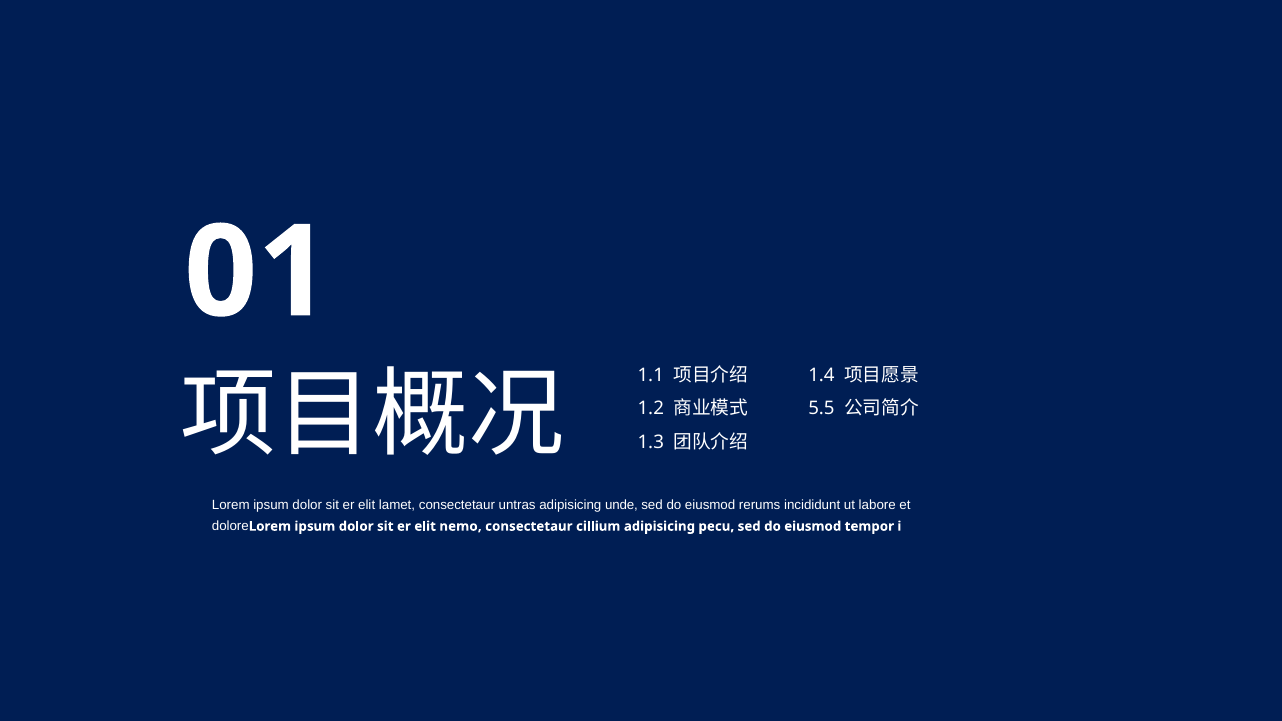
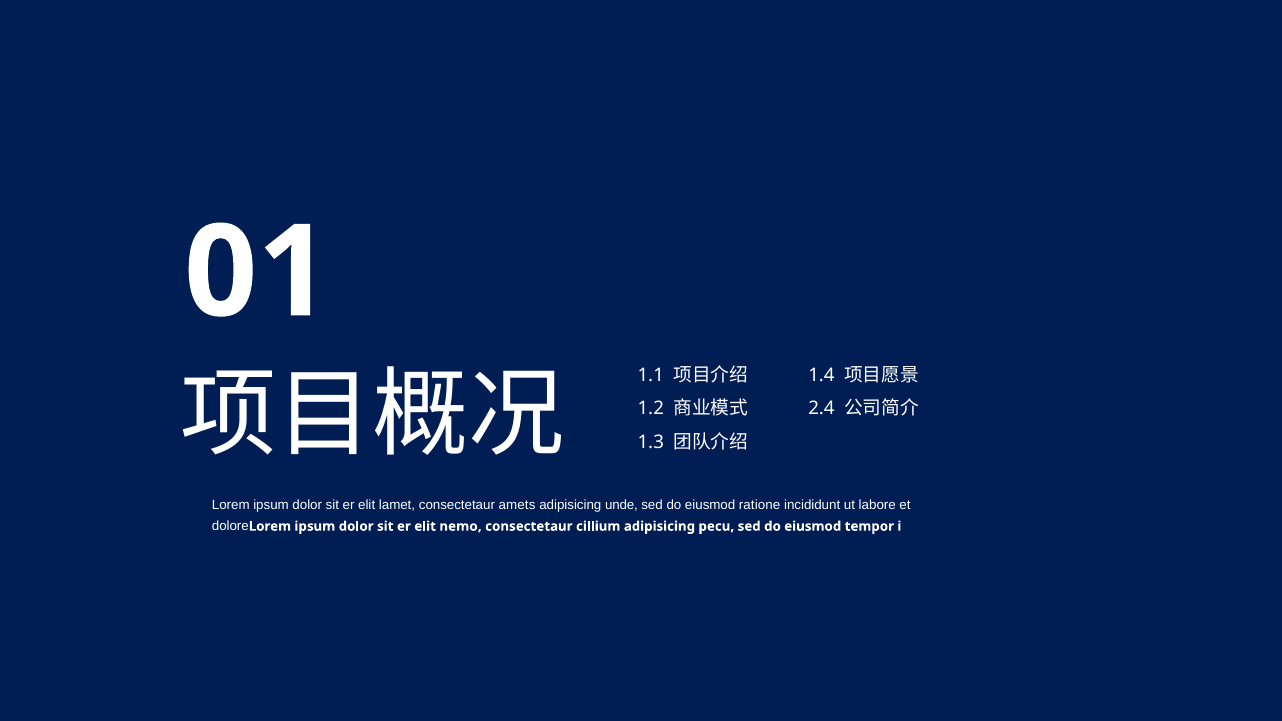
5.5: 5.5 -> 2.4 (821, 409)
untras: untras -> amets (517, 506)
rerums: rerums -> ratione (760, 506)
